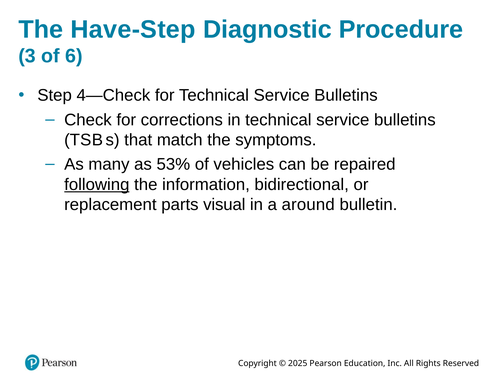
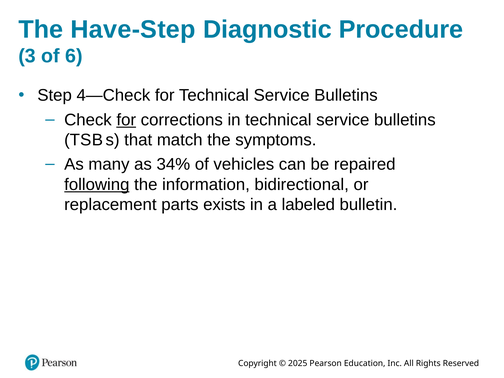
for underline: none -> present (126, 120)
53%: 53% -> 34% (173, 164)
visual: visual -> exists (224, 205)
around: around -> labeled (308, 205)
